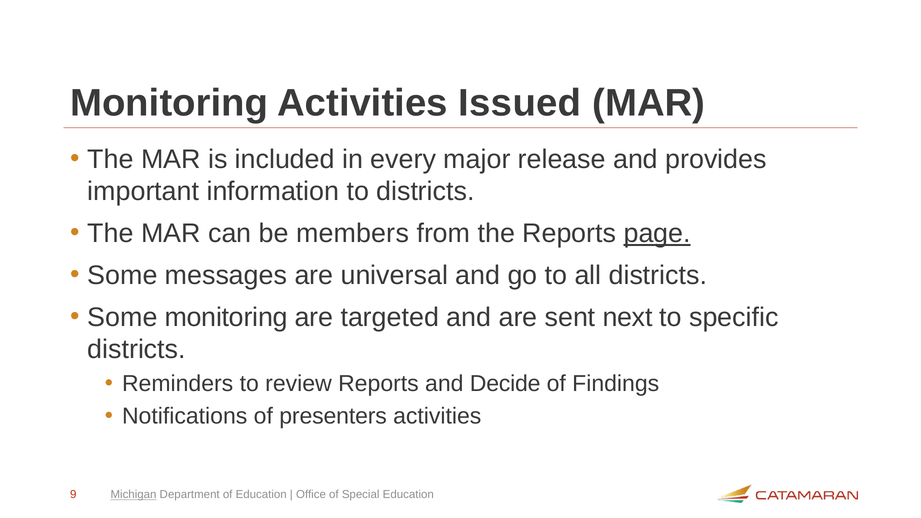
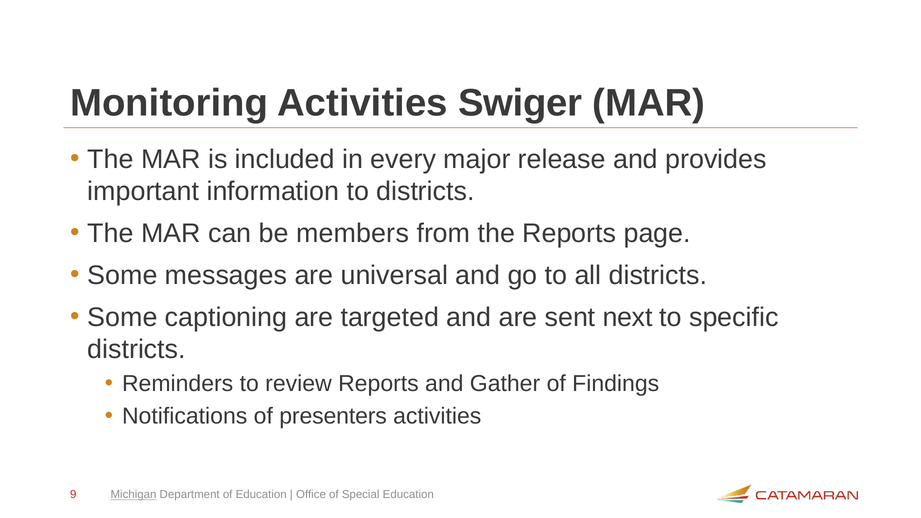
Issued: Issued -> Swiger (520, 103)
page underline: present -> none (657, 233)
Some monitoring: monitoring -> captioning (226, 317)
Decide: Decide -> Gather (505, 384)
